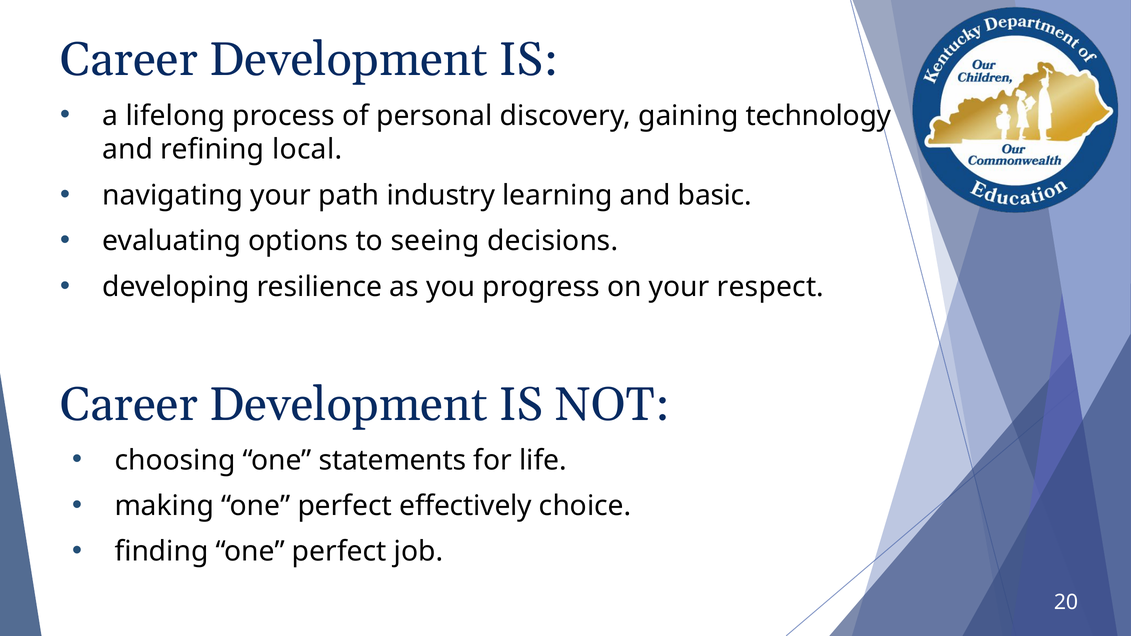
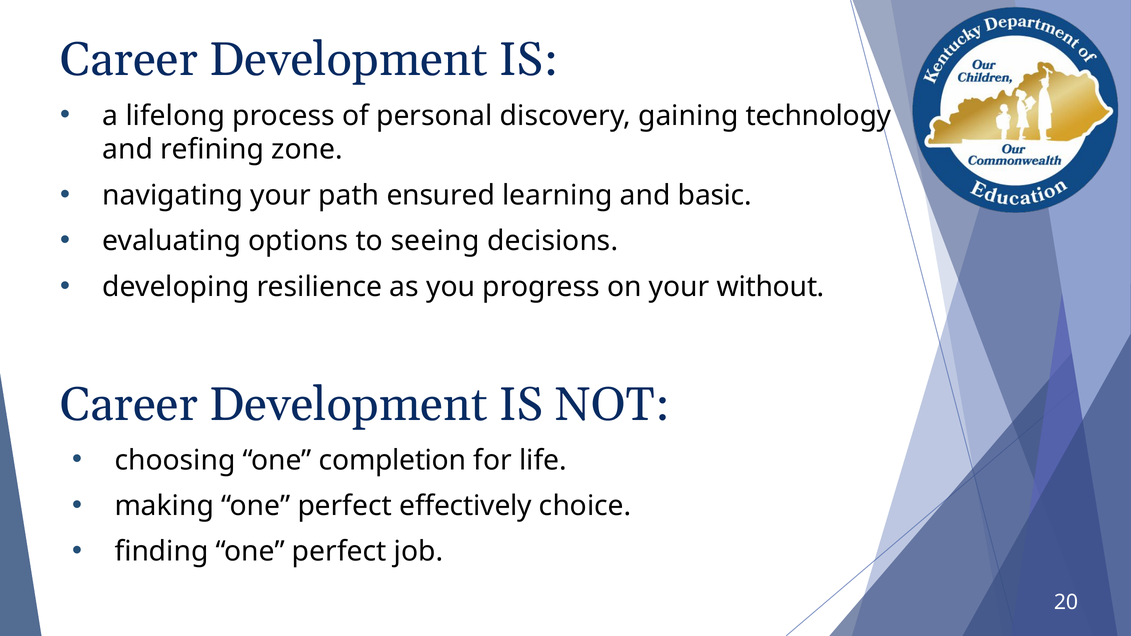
local: local -> zone (307, 150)
industry: industry -> ensured (441, 195)
respect: respect -> without (771, 287)
statements: statements -> completion (393, 460)
